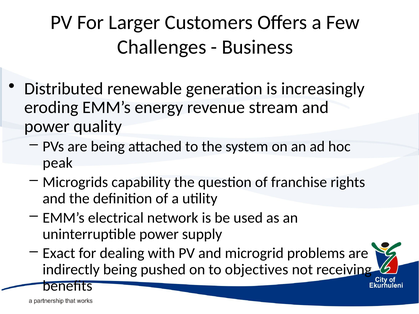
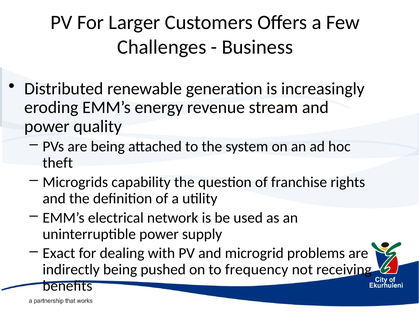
peak: peak -> theft (58, 163)
objectives: objectives -> frequency (257, 270)
